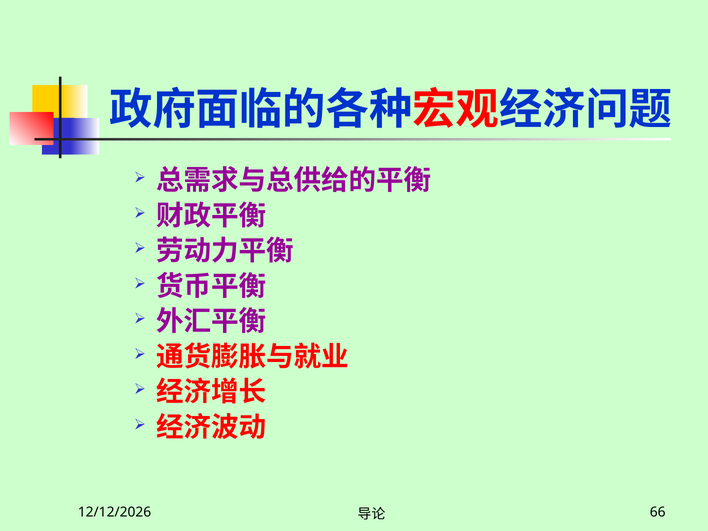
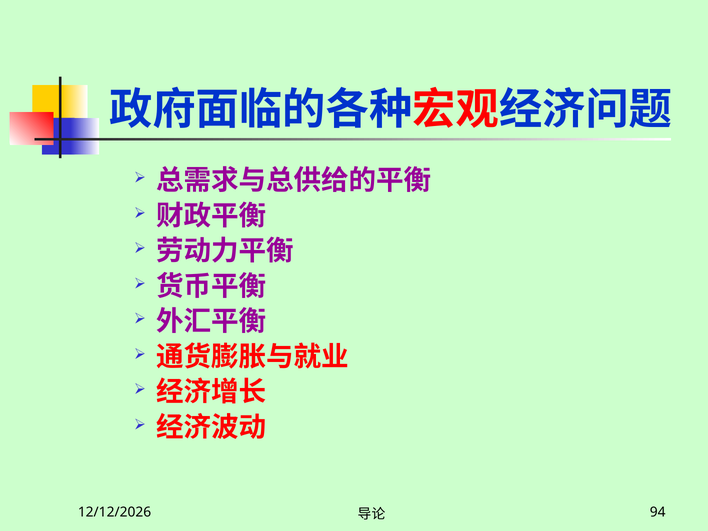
66: 66 -> 94 (658, 512)
